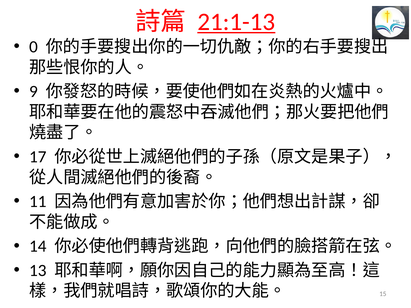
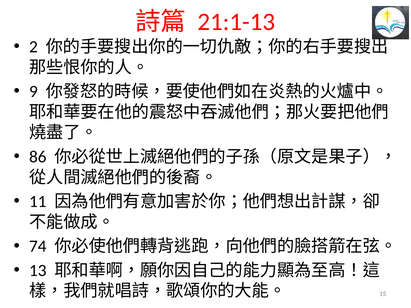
21:1-13 underline: present -> none (236, 22)
0: 0 -> 2 (33, 47)
17: 17 -> 86 (38, 157)
14: 14 -> 74 (38, 247)
